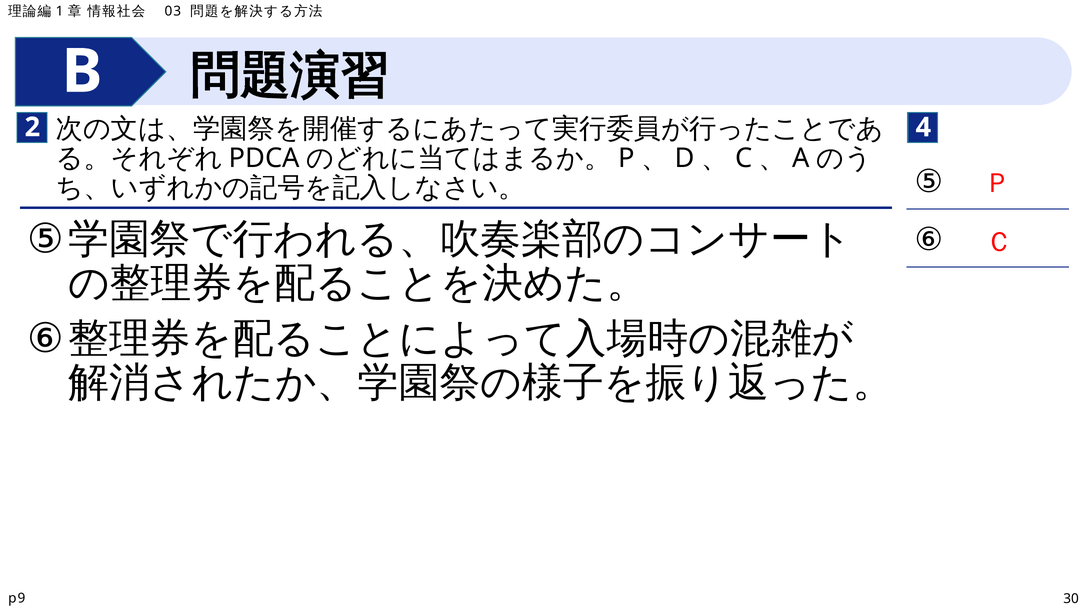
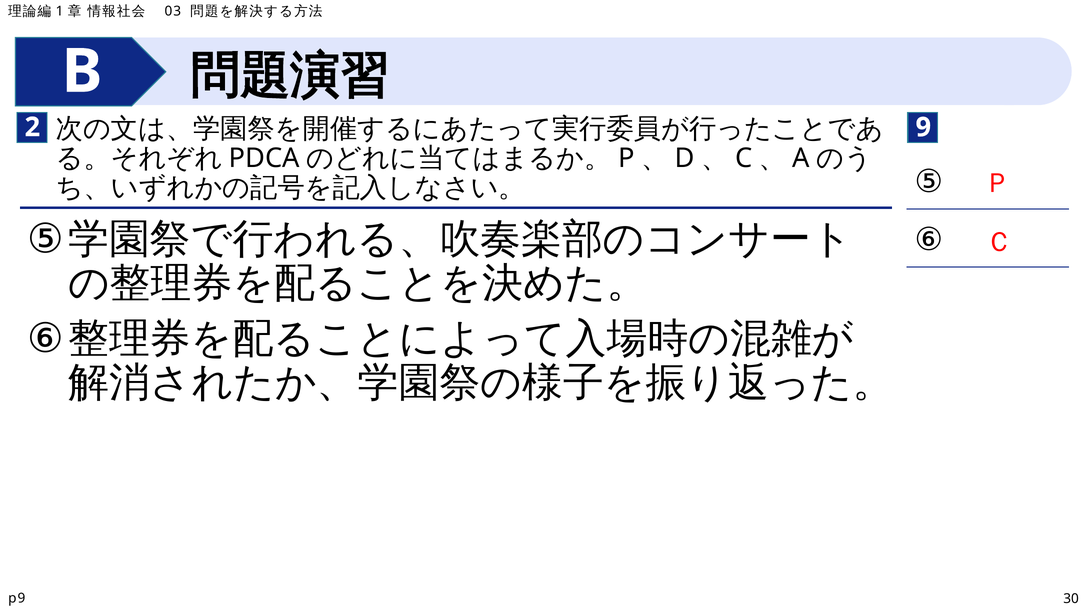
4: 4 -> 9 (923, 127)
